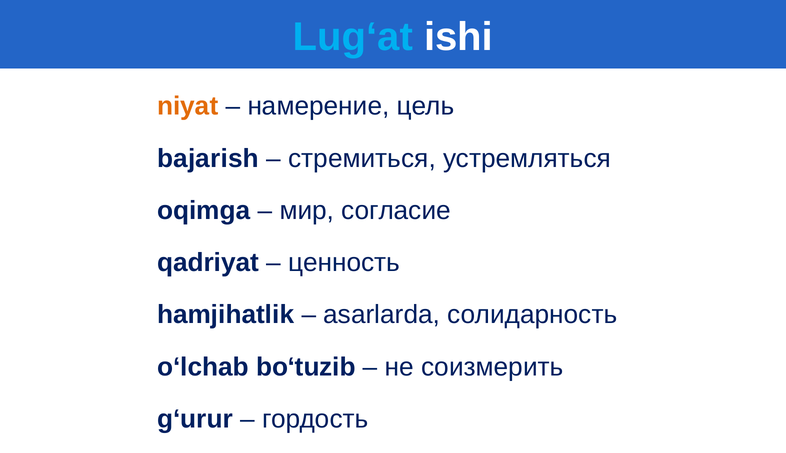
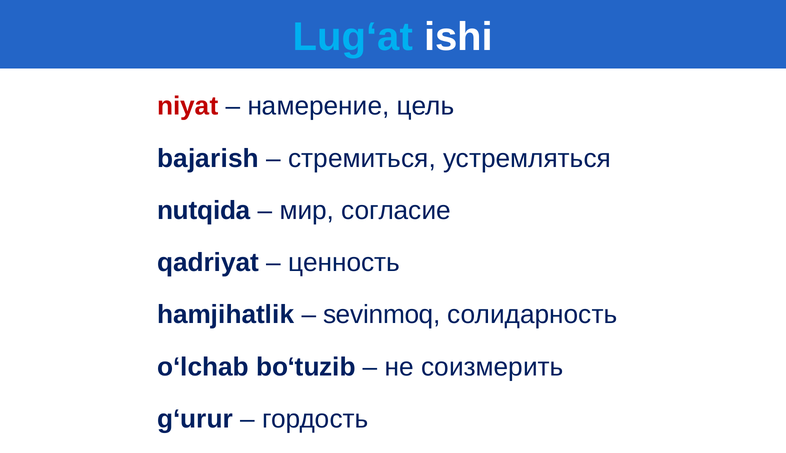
niyat colour: orange -> red (188, 106)
oqimga: oqimga -> nutqida (204, 211)
asarlarda: asarlarda -> sevinmoq (382, 315)
